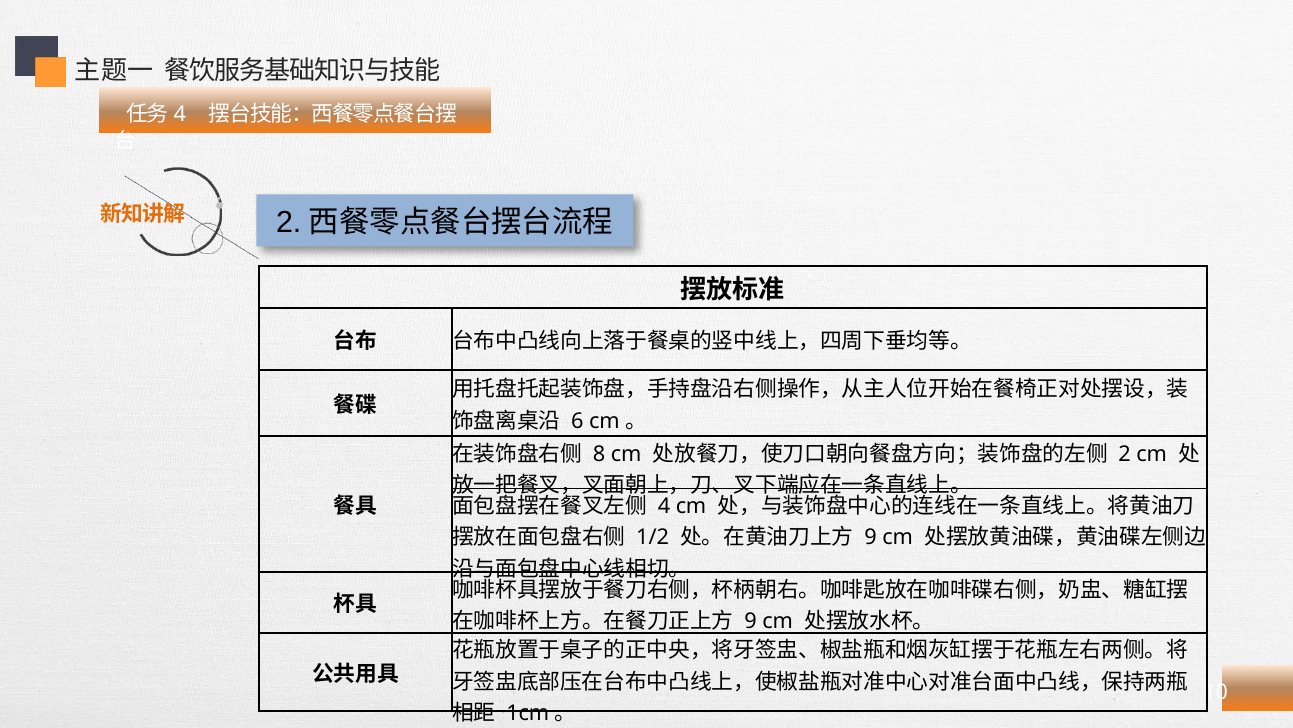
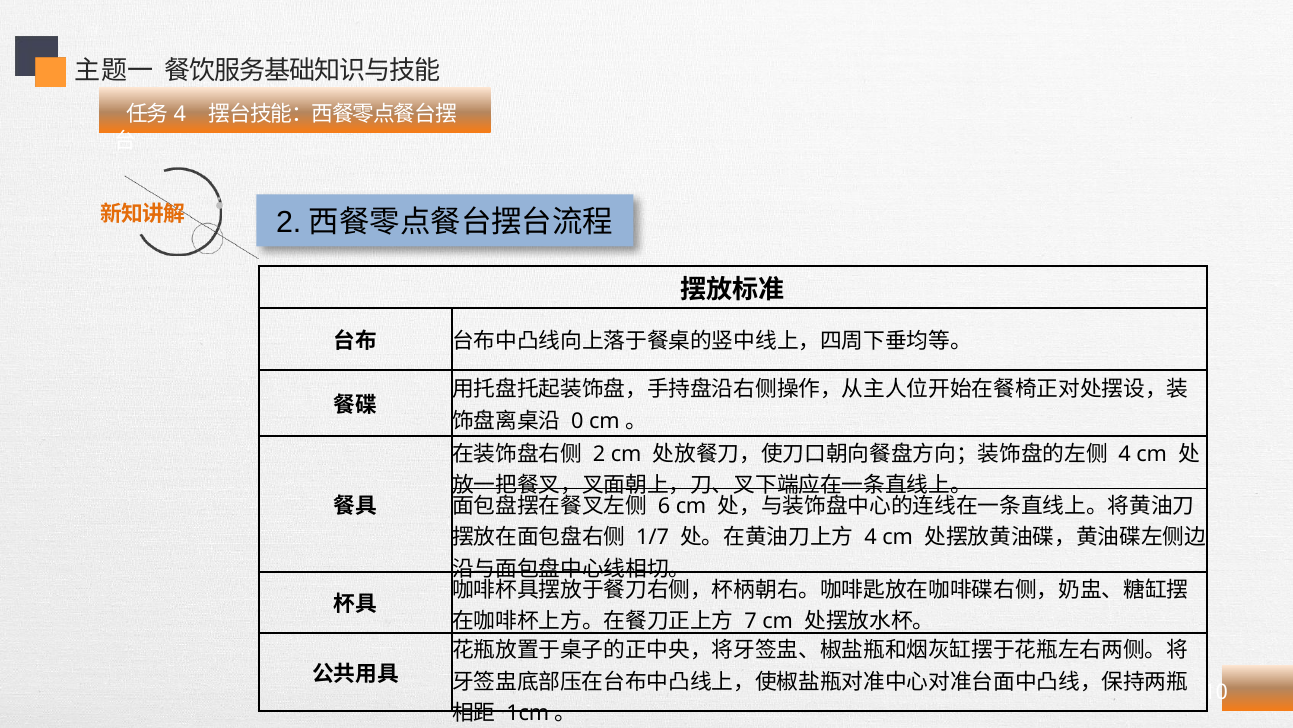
6: 6 -> 0 (577, 421)
8: 8 -> 2 (599, 454)
2: 2 -> 4 (1125, 454)
4: 4 -> 6 (664, 506)
1/2: 1/2 -> 1/7 (653, 538)
9: 9 -> 4 (871, 538)
9: 9 -> 7 (751, 621)
